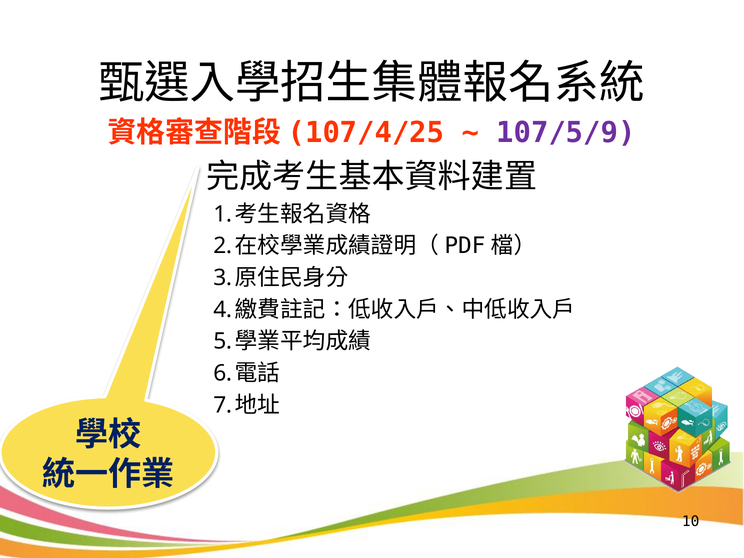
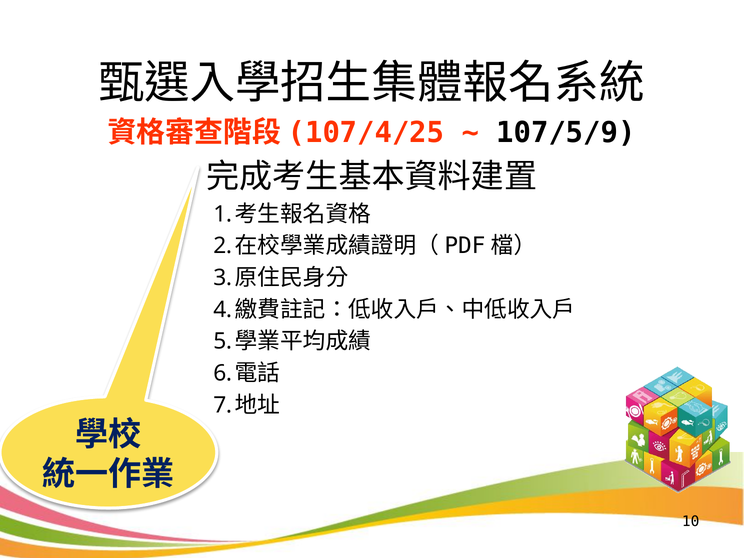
107/5/9 colour: purple -> black (566, 133)
